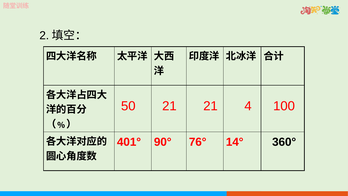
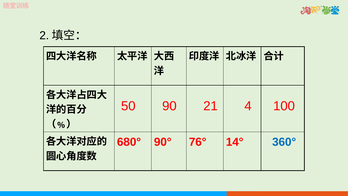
50 21: 21 -> 90 (169, 106)
401°: 401° -> 680° (129, 142)
360° colour: black -> blue (284, 142)
